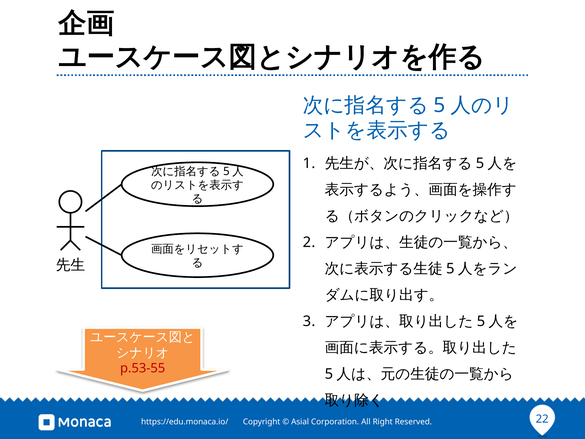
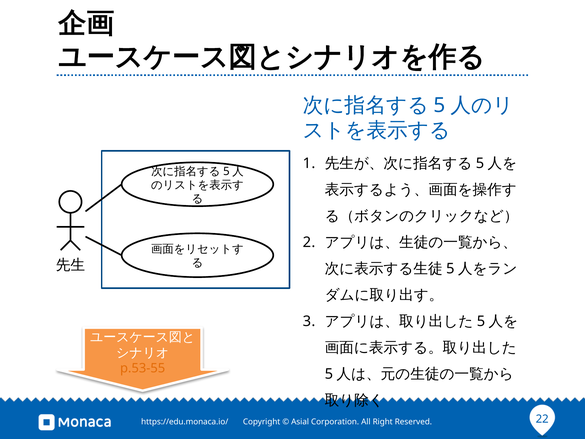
p.53-55 colour: red -> orange (143, 368)
